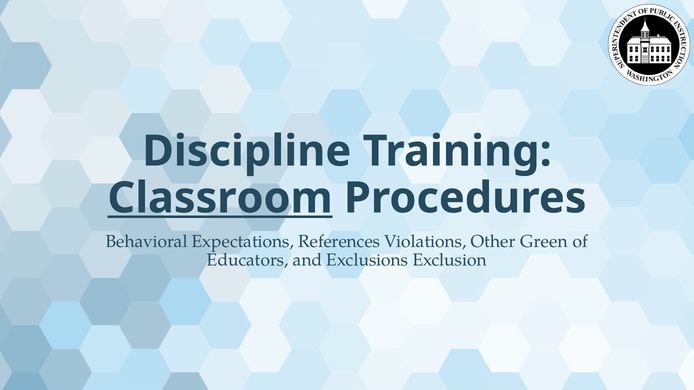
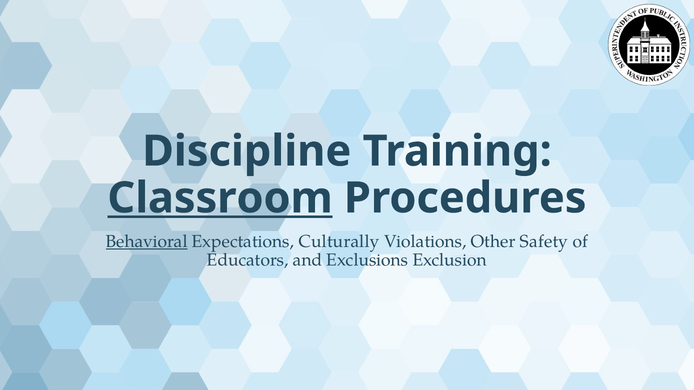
Behavioral underline: none -> present (147, 242)
References: References -> Culturally (339, 242)
Green: Green -> Safety (544, 242)
